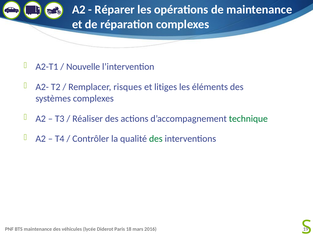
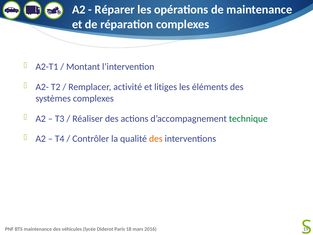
Nouvelle: Nouvelle -> Montant (83, 67)
risques: risques -> activité (128, 87)
des colour: green -> orange (156, 139)
